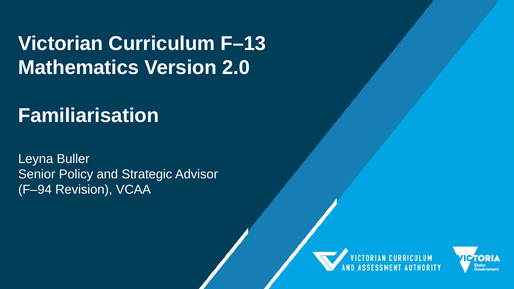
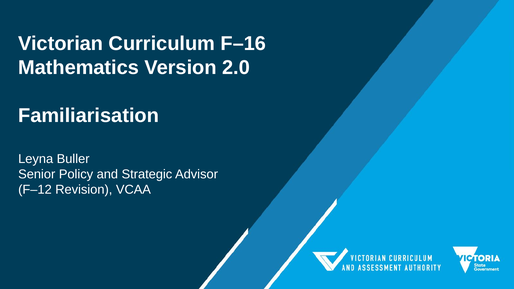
F–13: F–13 -> F–16 (243, 44)
F–94: F–94 -> F–12 (35, 190)
